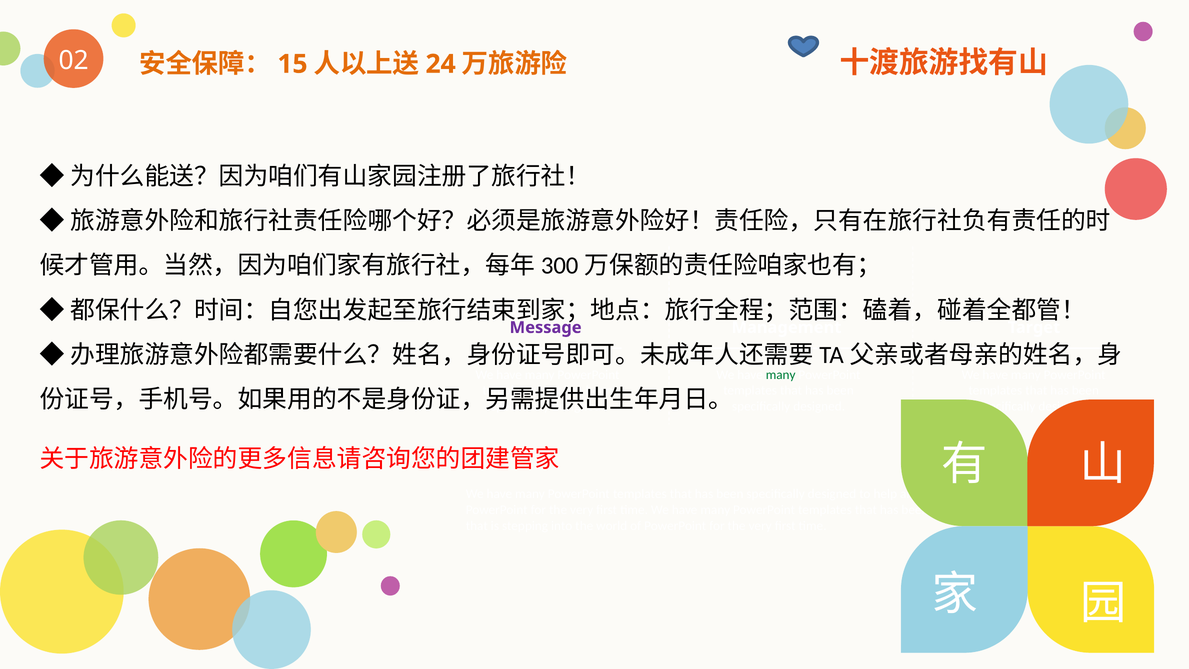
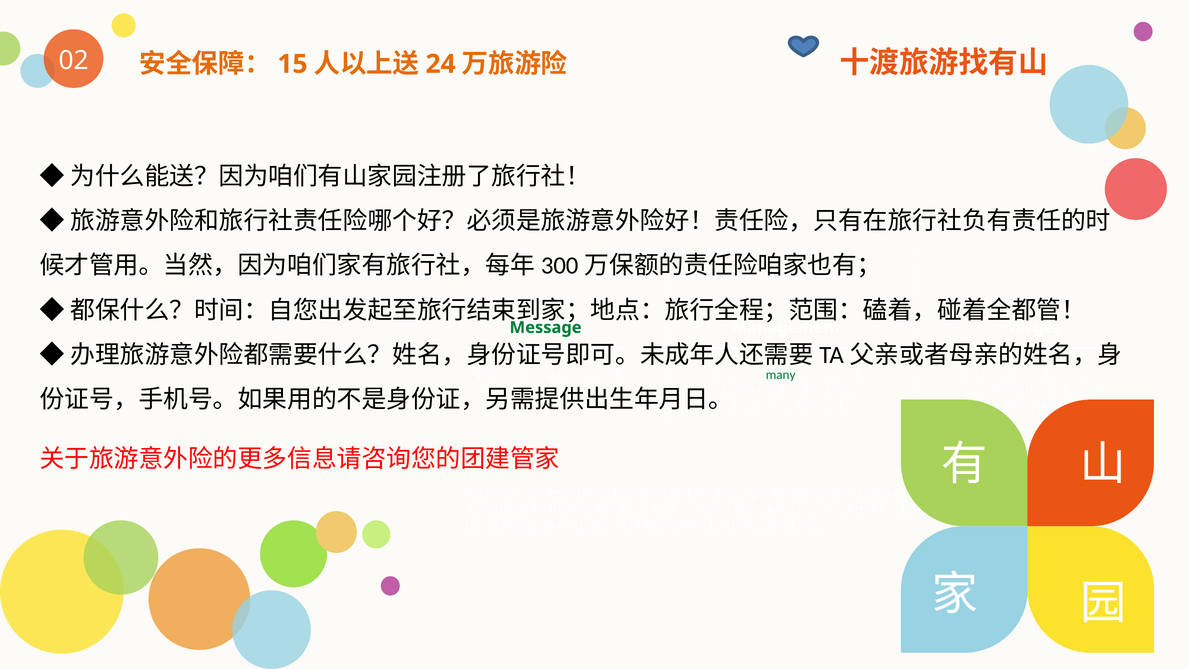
Message colour: purple -> green (546, 327)
